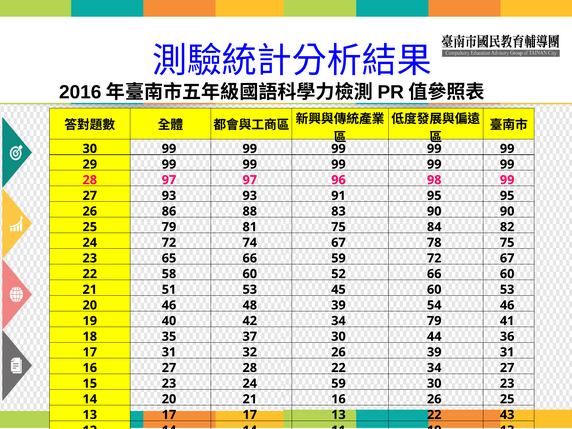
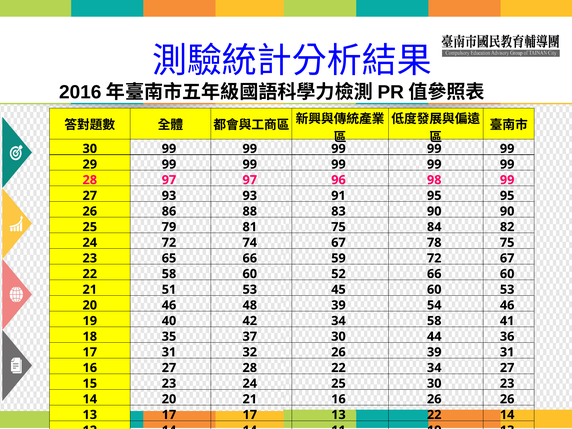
34 79: 79 -> 58 (434, 321)
24 59: 59 -> 25 (338, 383)
26 25: 25 -> 26 (507, 399)
22 43: 43 -> 14 (507, 415)
